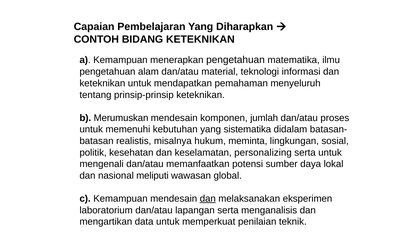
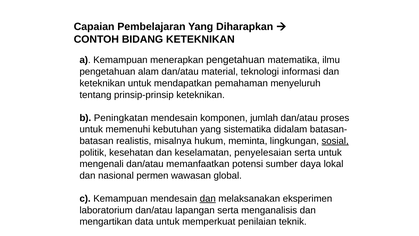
Merumuskan: Merumuskan -> Peningkatan (121, 118)
sosial underline: none -> present (335, 141)
personalizing: personalizing -> penyelesaian (263, 152)
meliputi: meliputi -> permen (152, 175)
